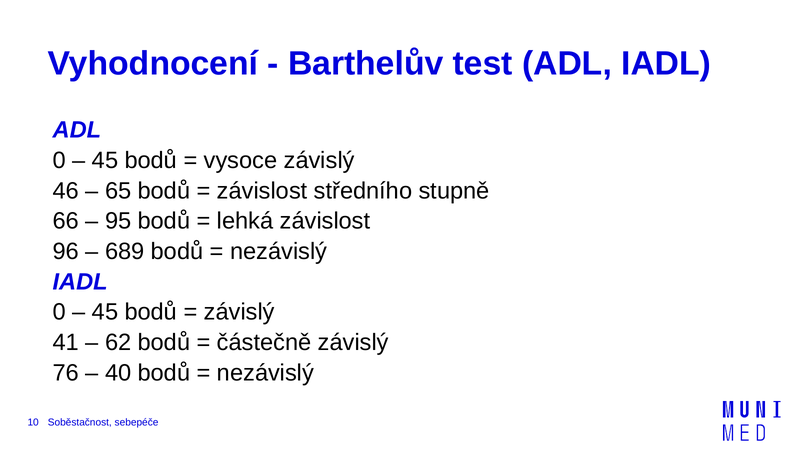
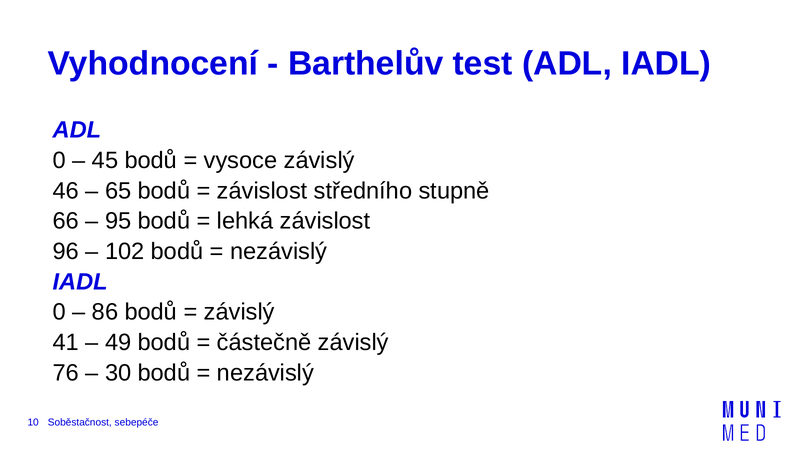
689: 689 -> 102 (125, 252)
45: 45 -> 86 (105, 313)
62: 62 -> 49 (118, 343)
40: 40 -> 30 (118, 373)
